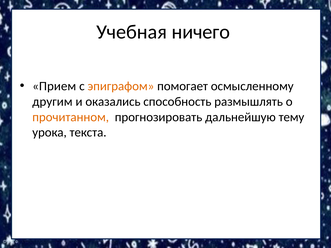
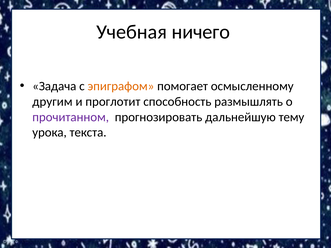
Прием: Прием -> Задача (54, 86)
оказались: оказались -> проглотит (113, 102)
прочитанном colour: orange -> purple (71, 117)
